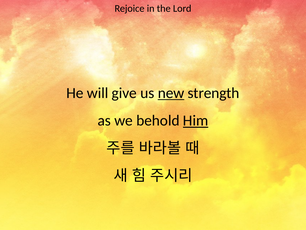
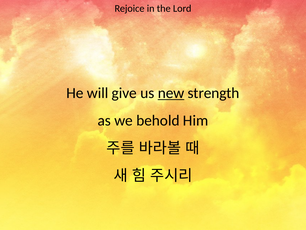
Him underline: present -> none (196, 120)
